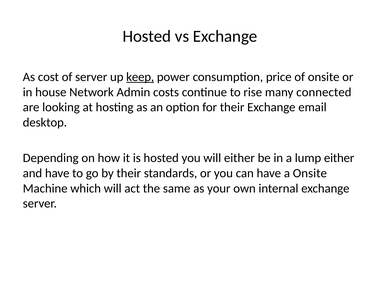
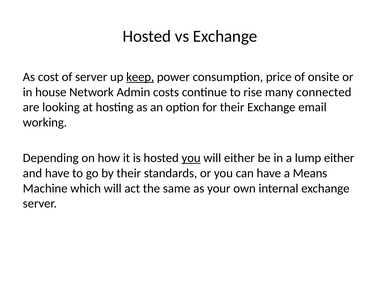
desktop: desktop -> working (45, 122)
you underline: none -> present (191, 158)
a Onsite: Onsite -> Means (310, 173)
